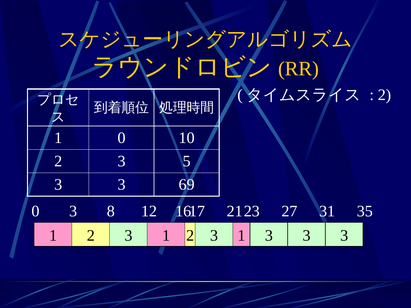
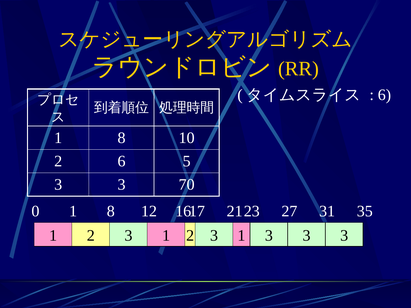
2: 2 -> 6 (384, 95)
0: 0 -> 8 (122, 138)
2 3: 3 -> 6 (122, 161)
69: 69 -> 70 (187, 185)
0 3: 3 -> 1 (73, 211)
